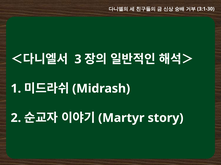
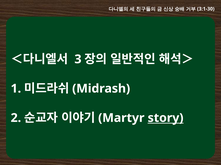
story underline: none -> present (166, 118)
